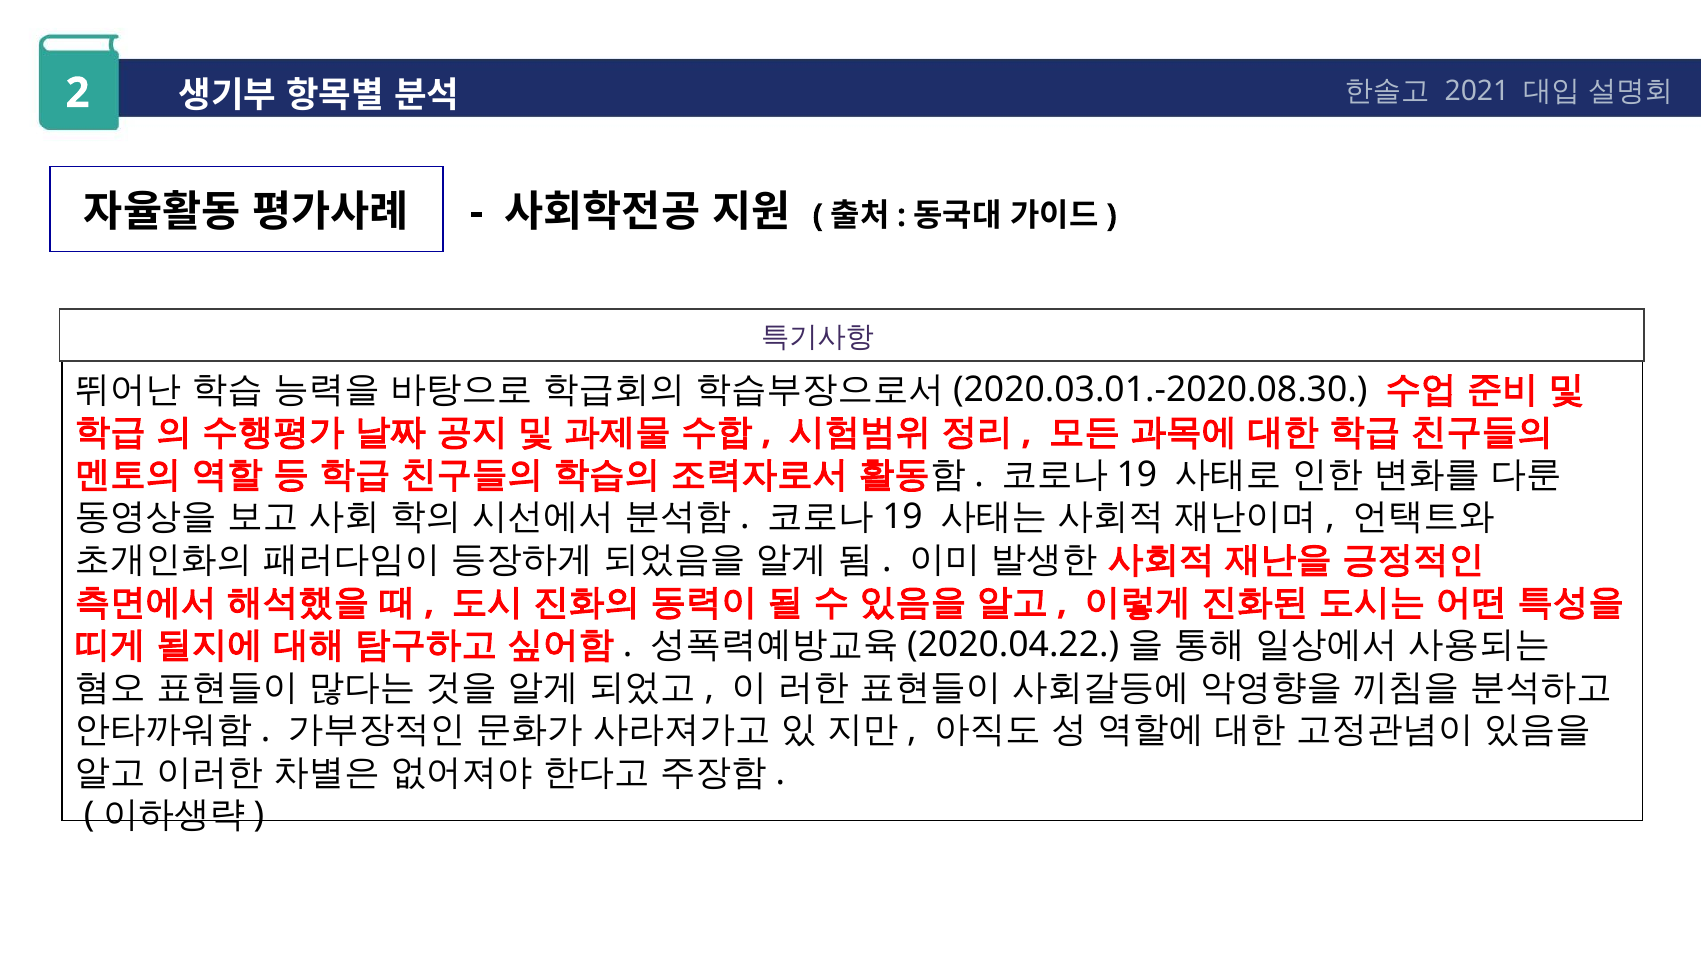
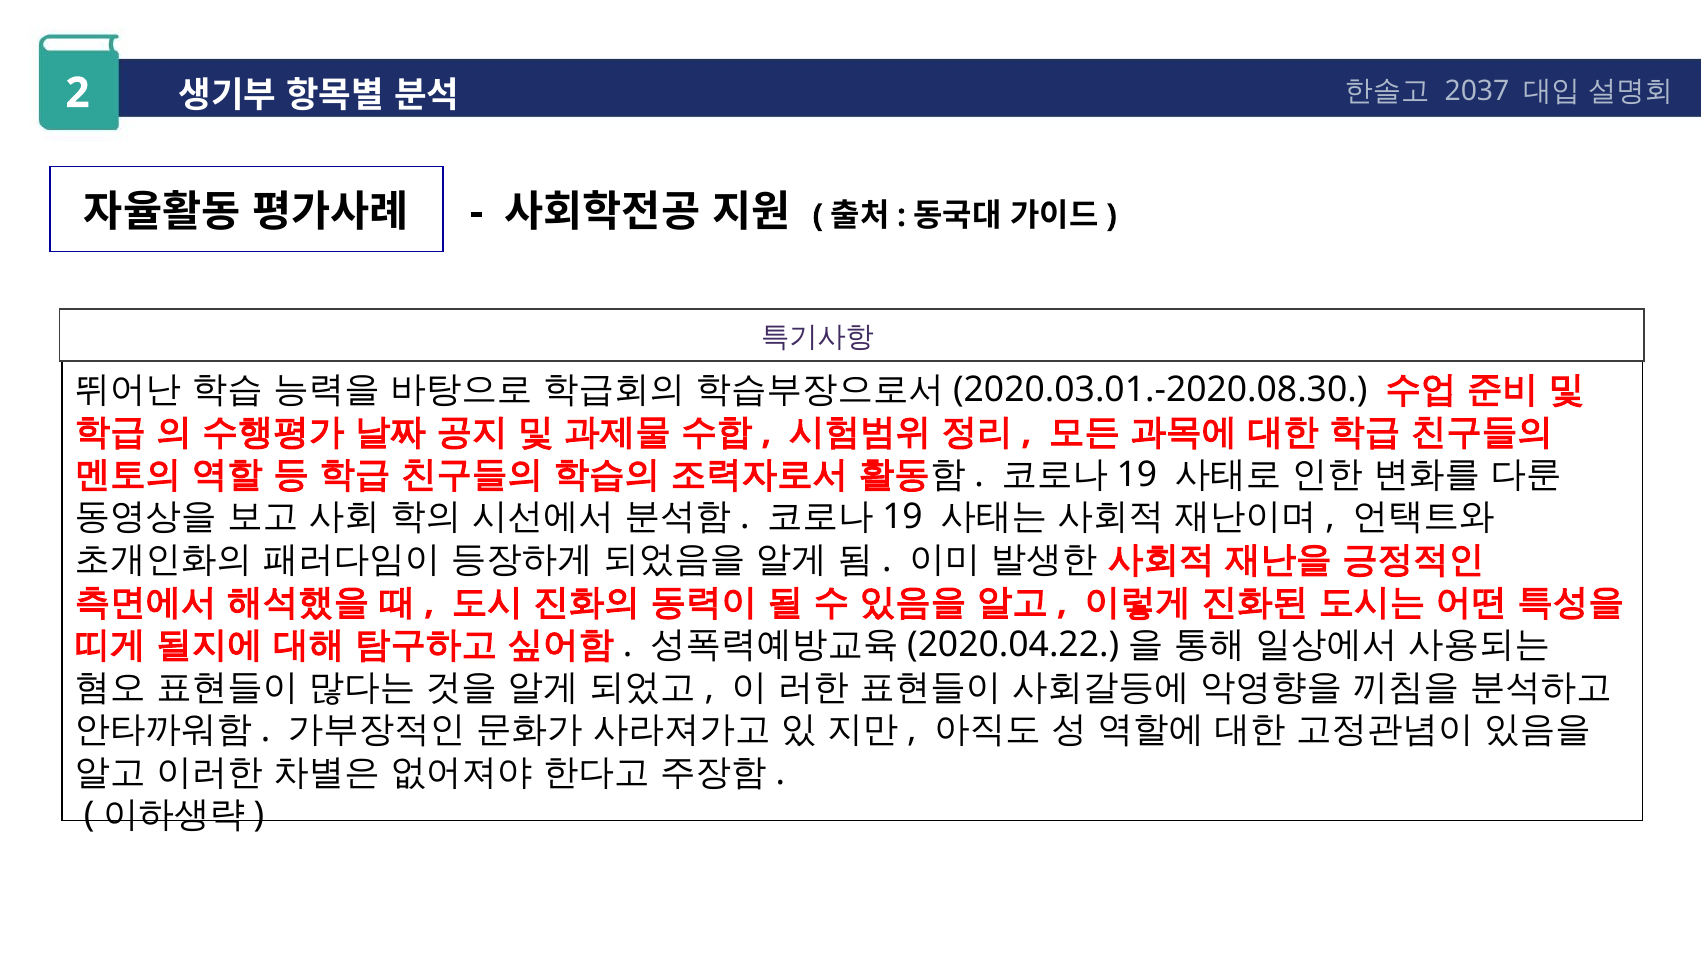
2021: 2021 -> 2037 (1477, 91)
